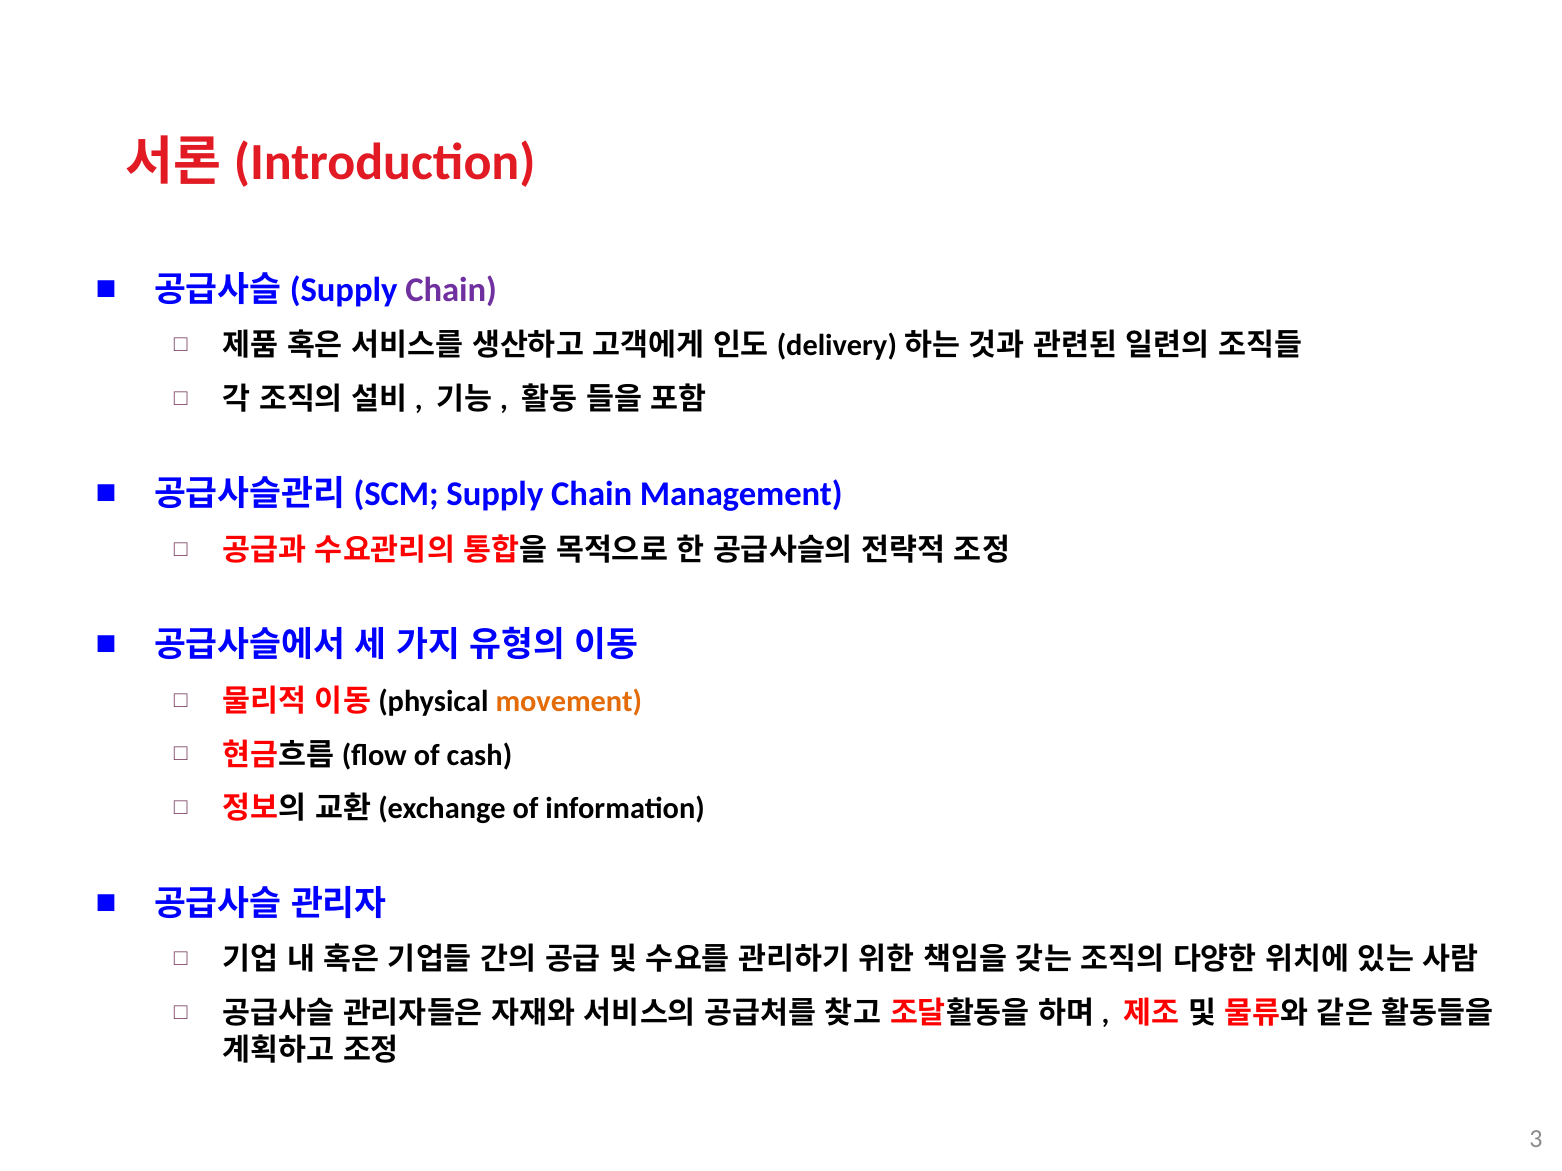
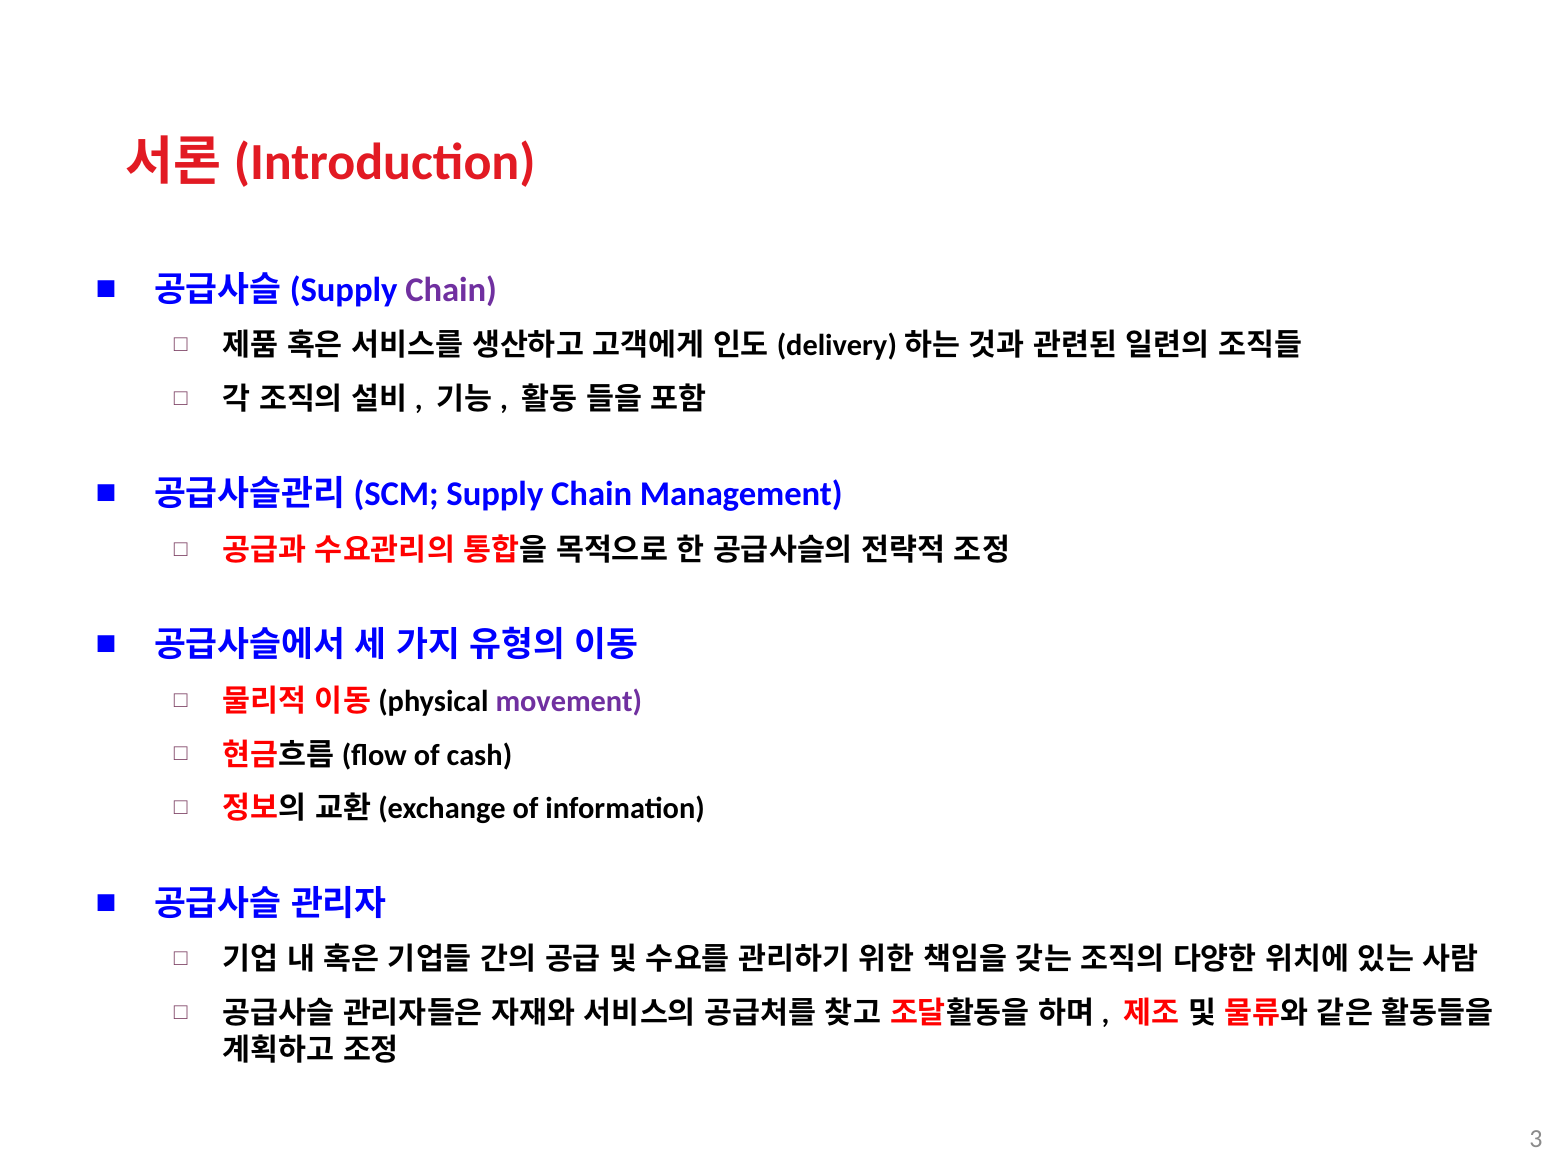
movement colour: orange -> purple (569, 702)
